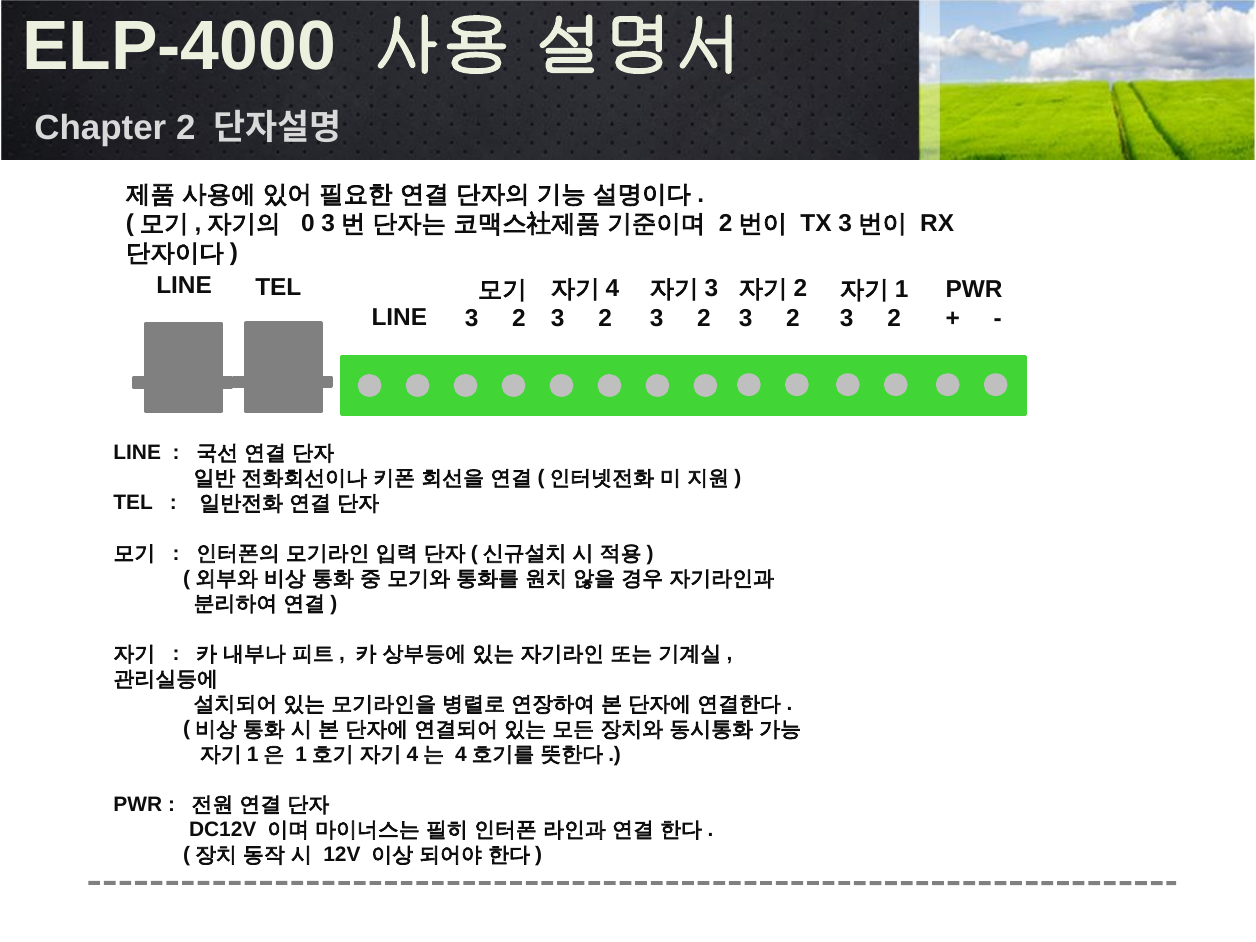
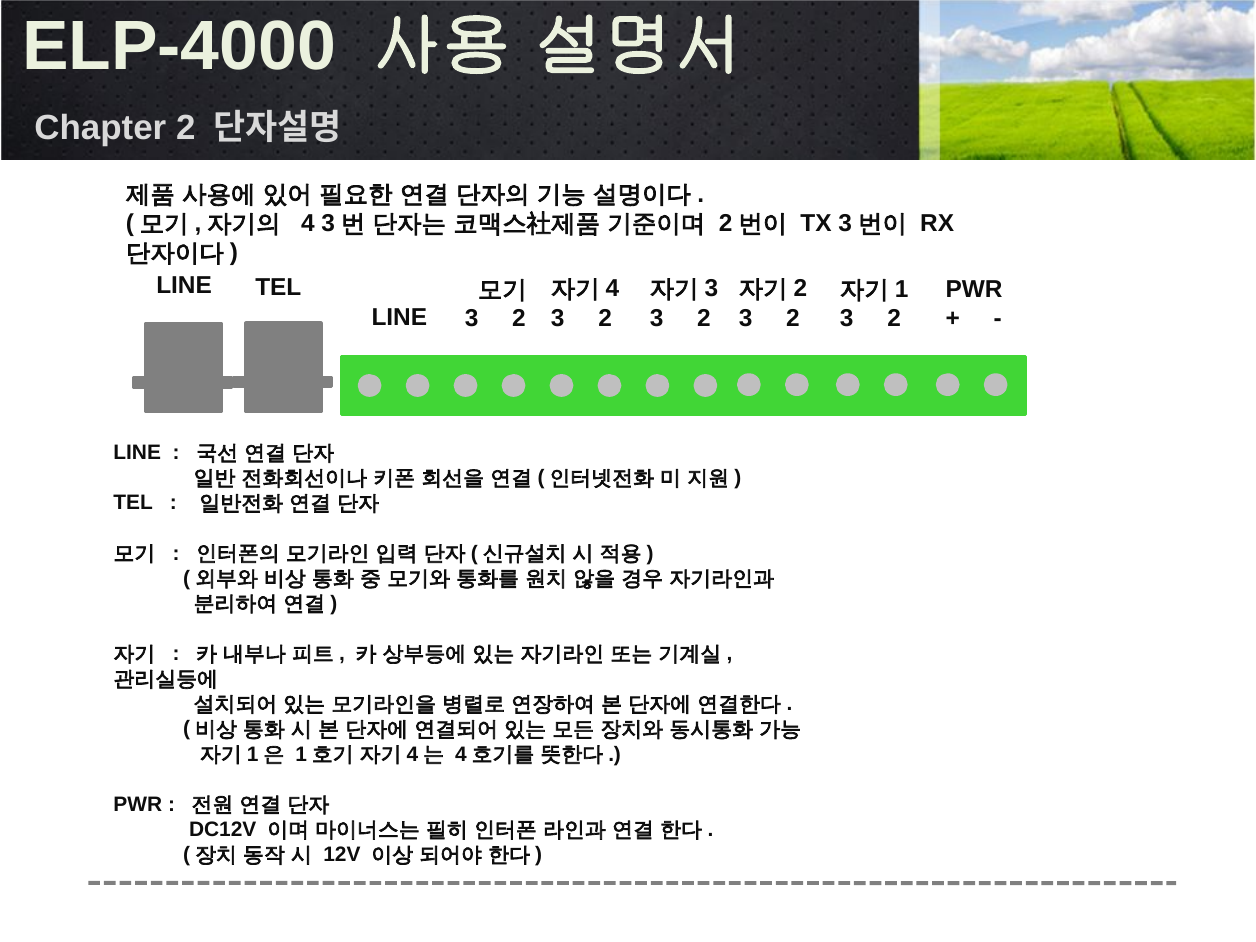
0: 0 -> 4 (308, 224)
